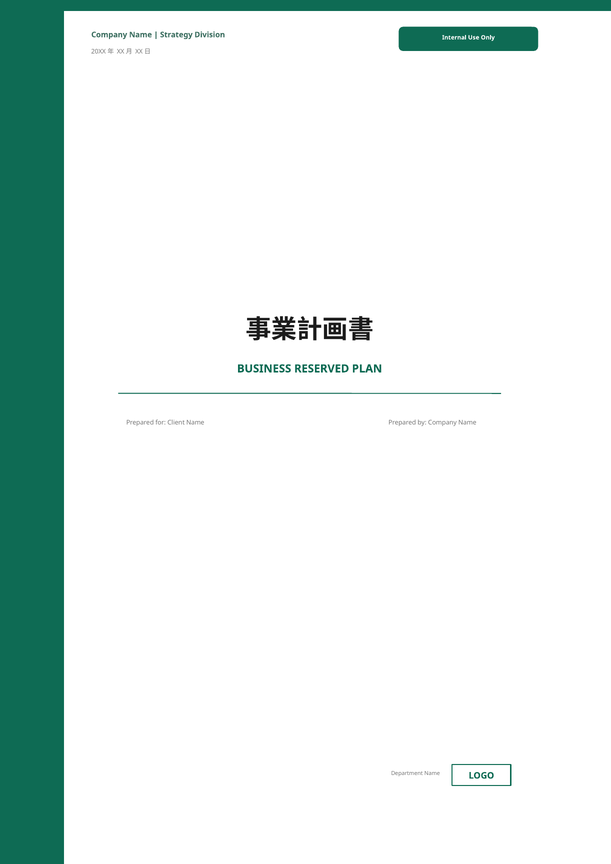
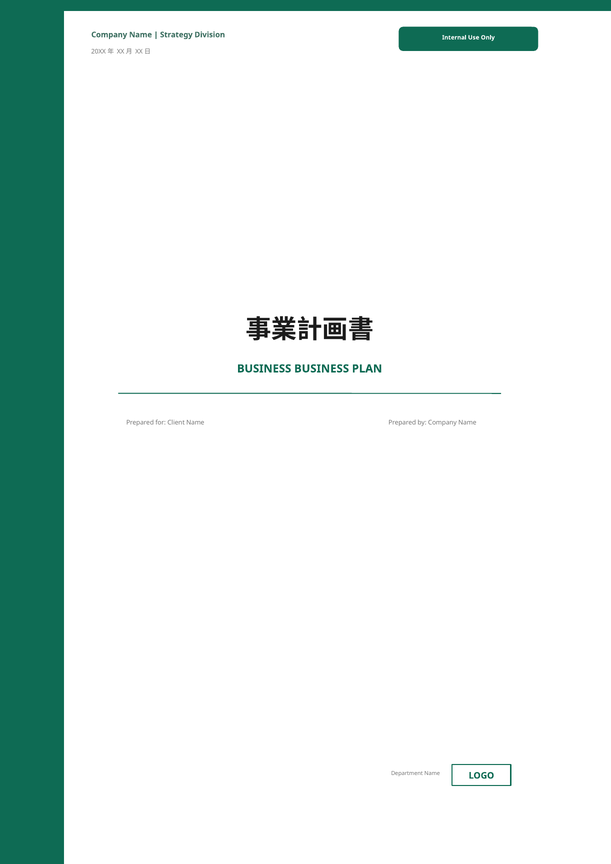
BUSINESS RESERVED: RESERVED -> BUSINESS (322, 369)
